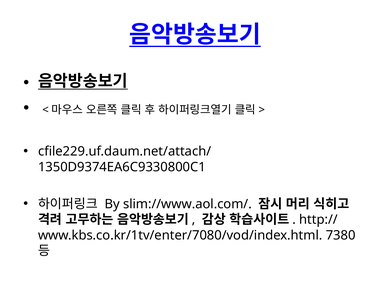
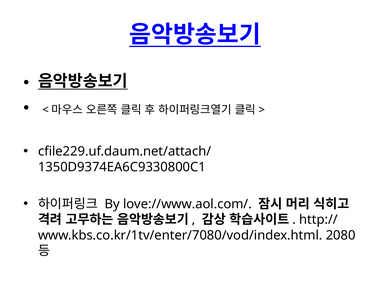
slim://www.aol.com/: slim://www.aol.com/ -> love://www.aol.com/ (187, 204)
7380: 7380 -> 2080 (341, 235)
